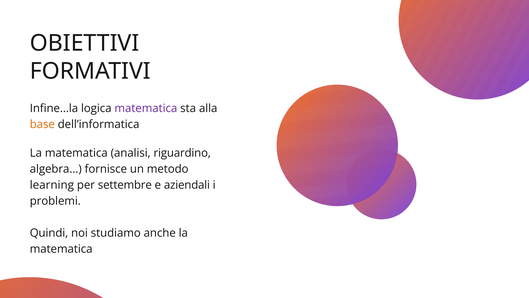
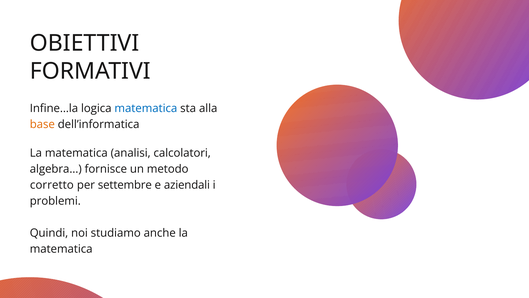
matematica colour: purple -> blue (146, 108)
riguardino: riguardino -> calcolatori (182, 153)
learning: learning -> corretto (52, 185)
